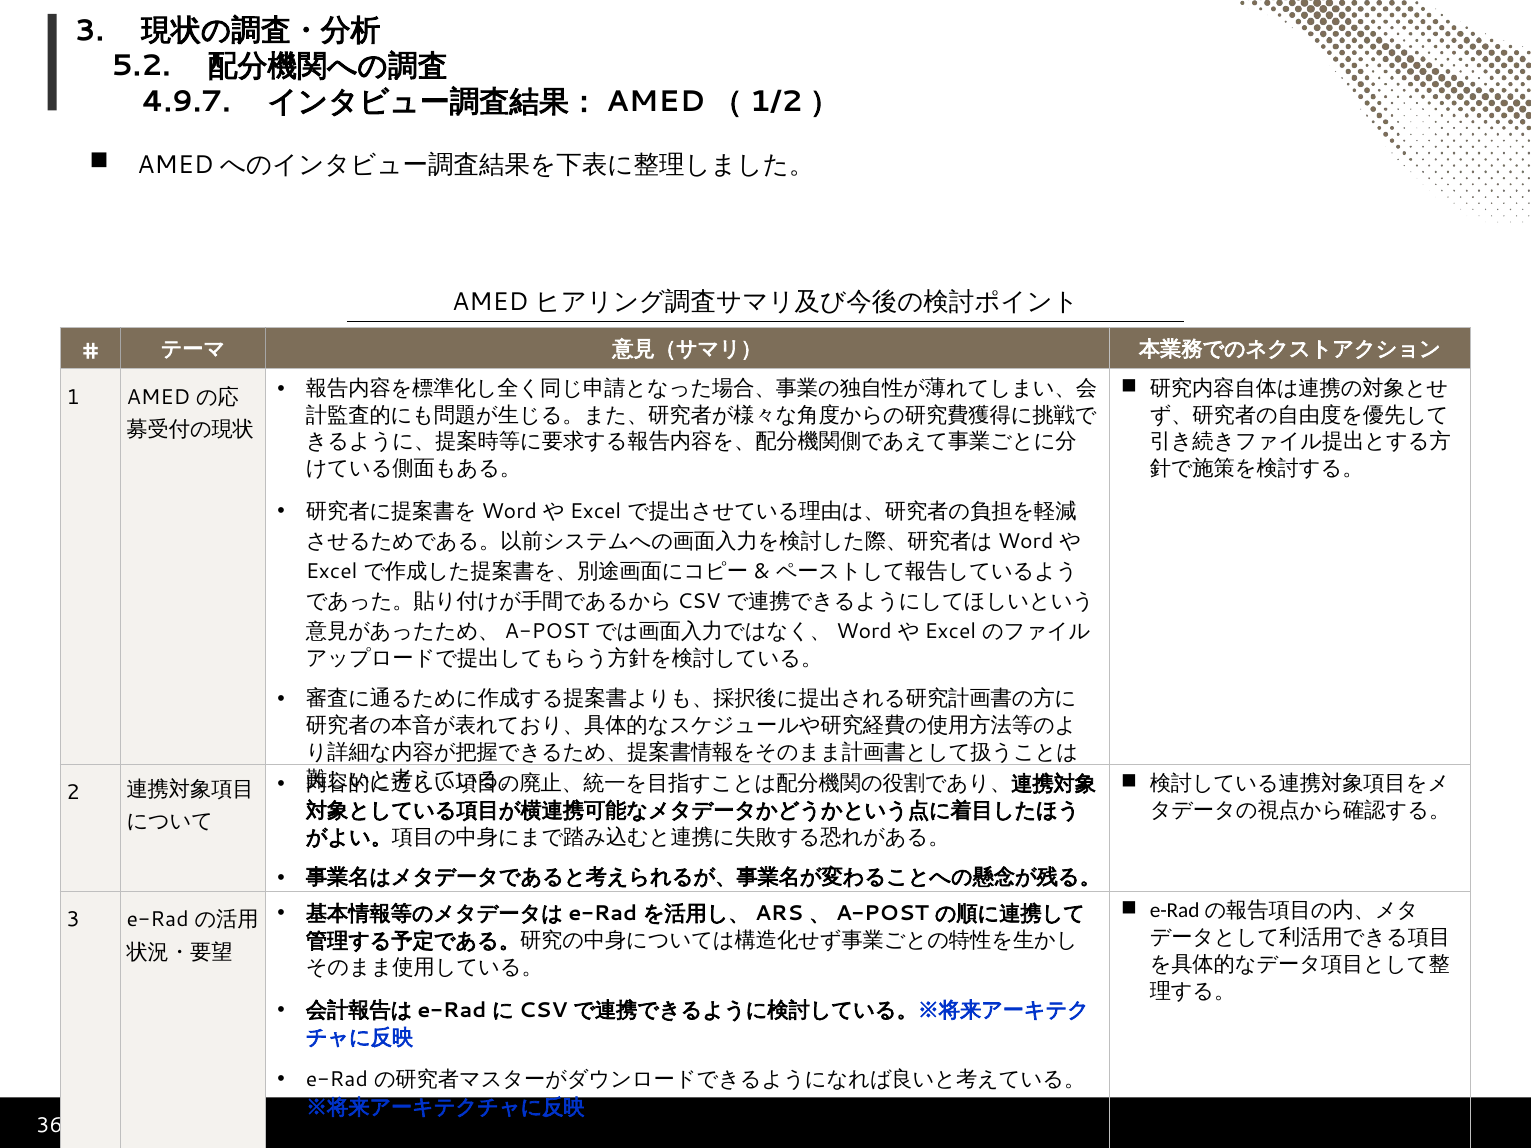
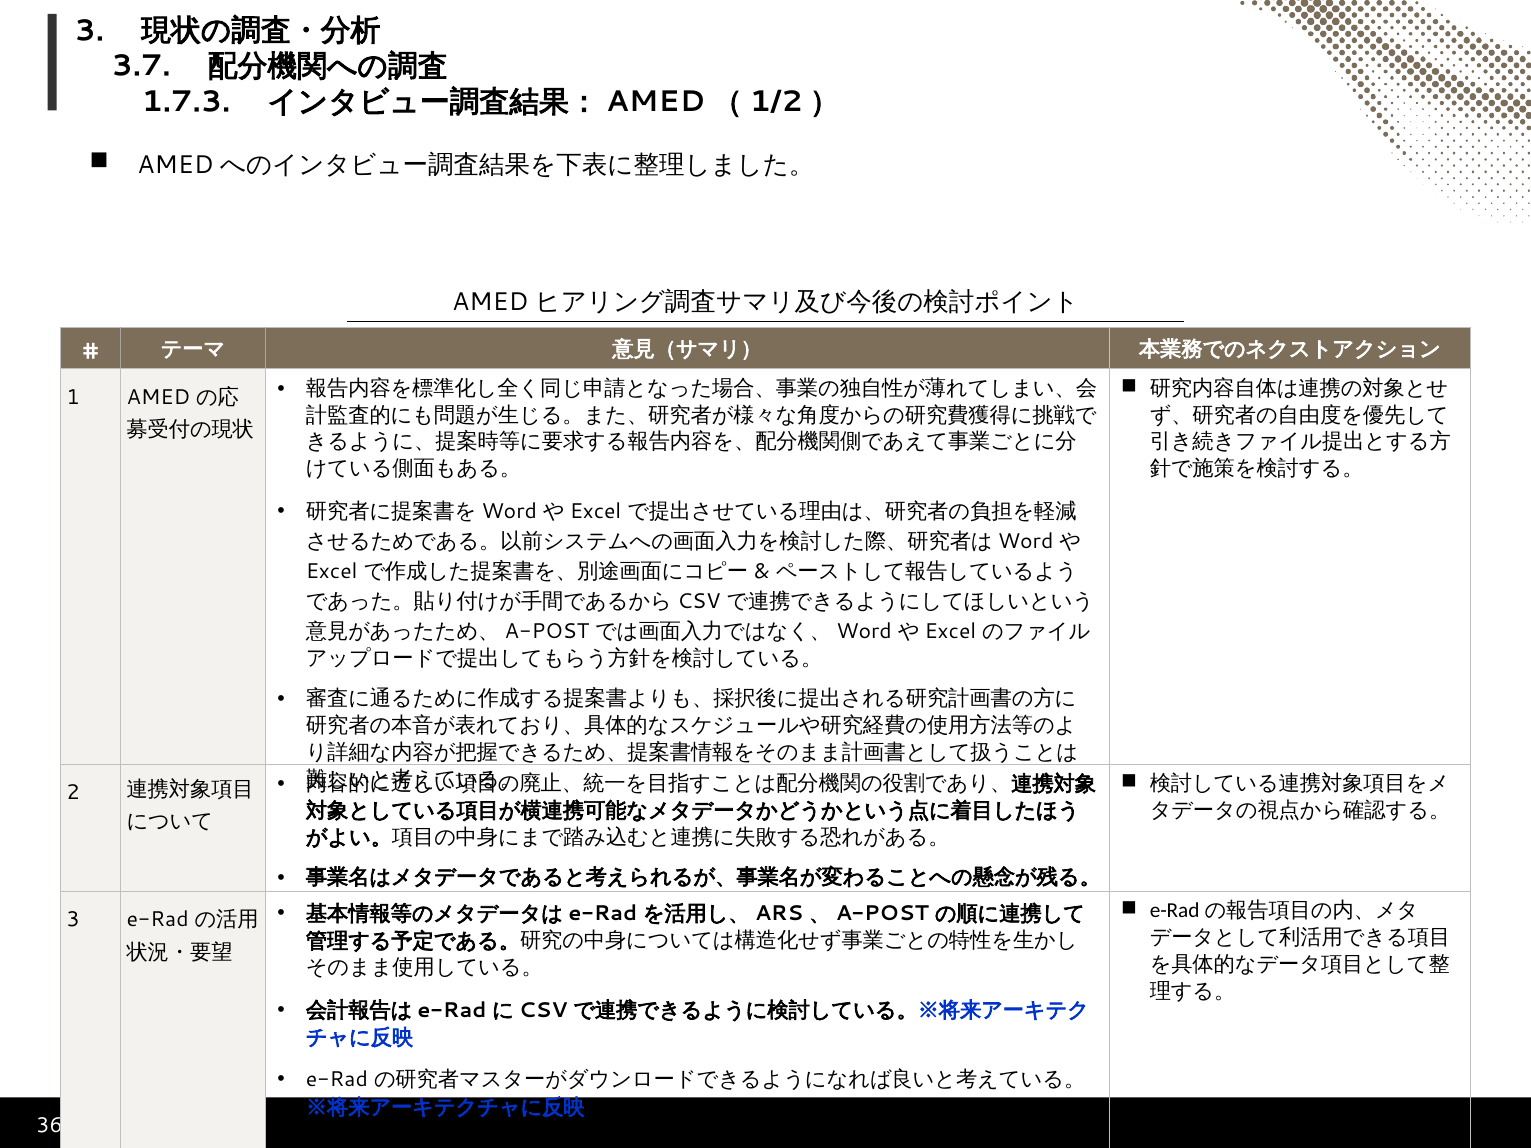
5.2: 5.2 -> 3.7 (141, 66)
4.9.7: 4.9.7 -> 1.7.3 (186, 102)
